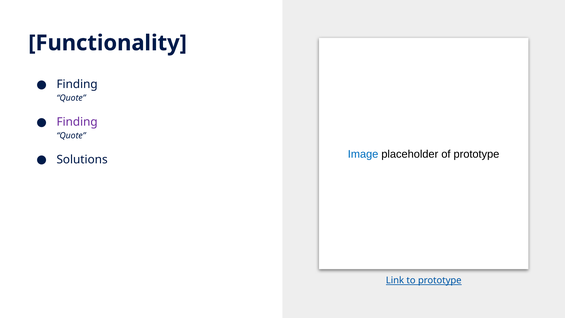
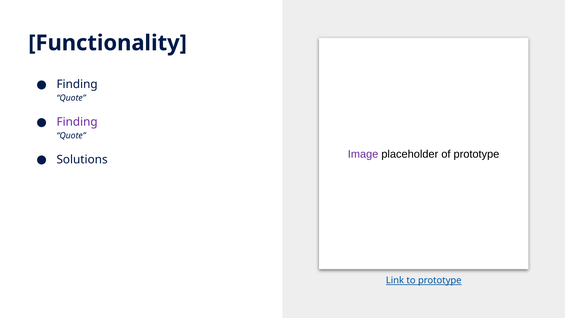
Image colour: blue -> purple (363, 154)
